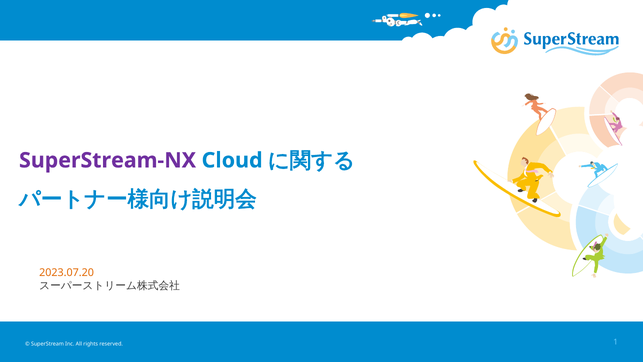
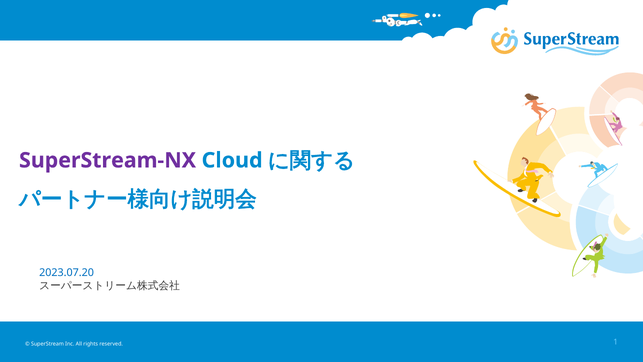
2023.07.20 colour: orange -> blue (67, 273)
